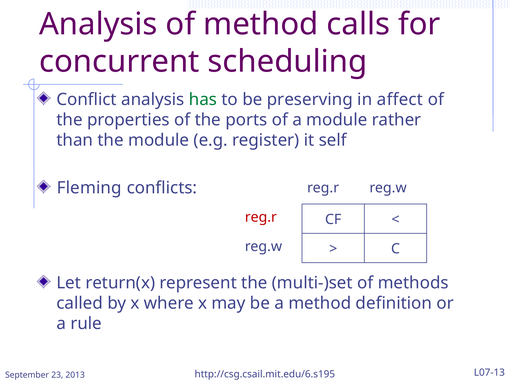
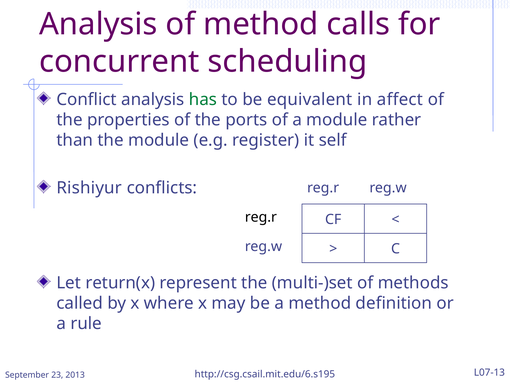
preserving: preserving -> equivalent (310, 100)
Fleming: Fleming -> Rishiyur (89, 188)
reg.r colour: red -> black (261, 217)
